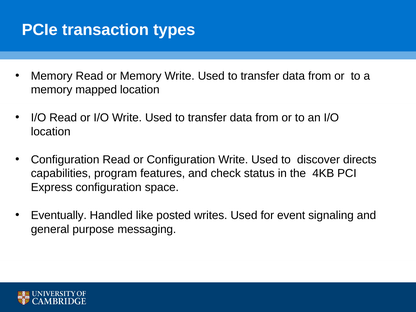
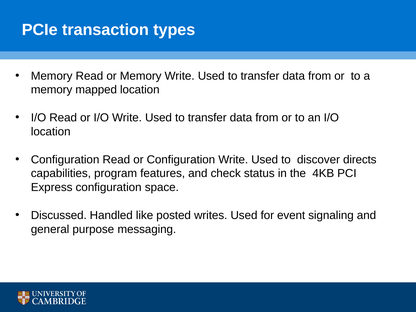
Eventually: Eventually -> Discussed (59, 215)
